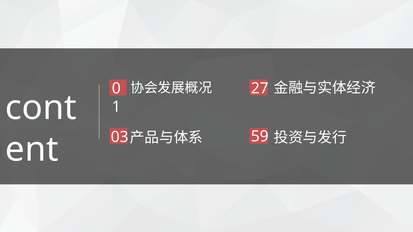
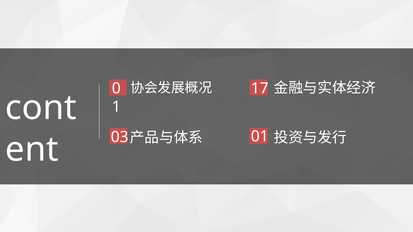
27: 27 -> 17 (260, 88)
59: 59 -> 01 (260, 137)
